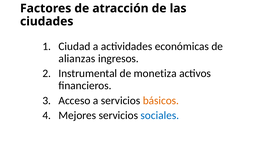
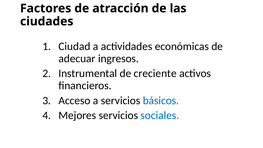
alianzas: alianzas -> adecuar (77, 59)
monetiza: monetiza -> creciente (155, 73)
básicos colour: orange -> blue (161, 101)
